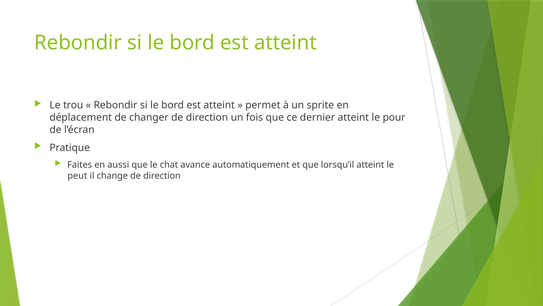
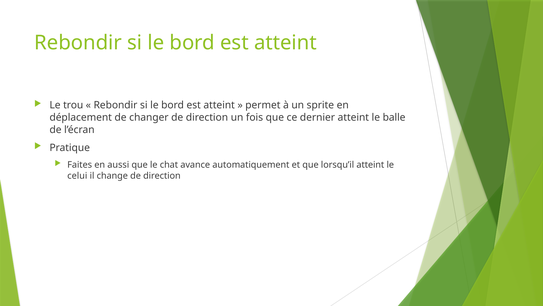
pour: pour -> balle (394, 117)
peut: peut -> celui (77, 175)
